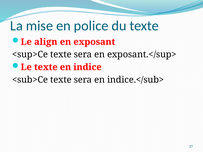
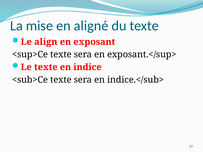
police: police -> aligné (91, 26)
